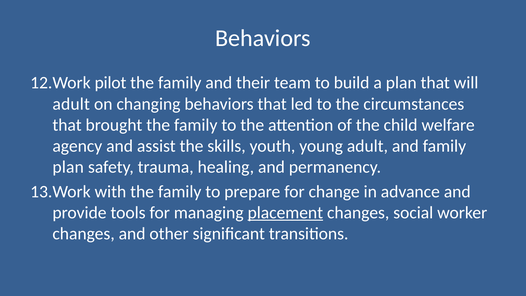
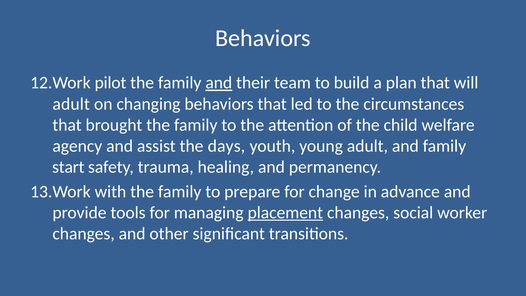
and underline: none -> present (219, 83)
skills: skills -> days (226, 146)
plan: plan -> start (68, 167)
